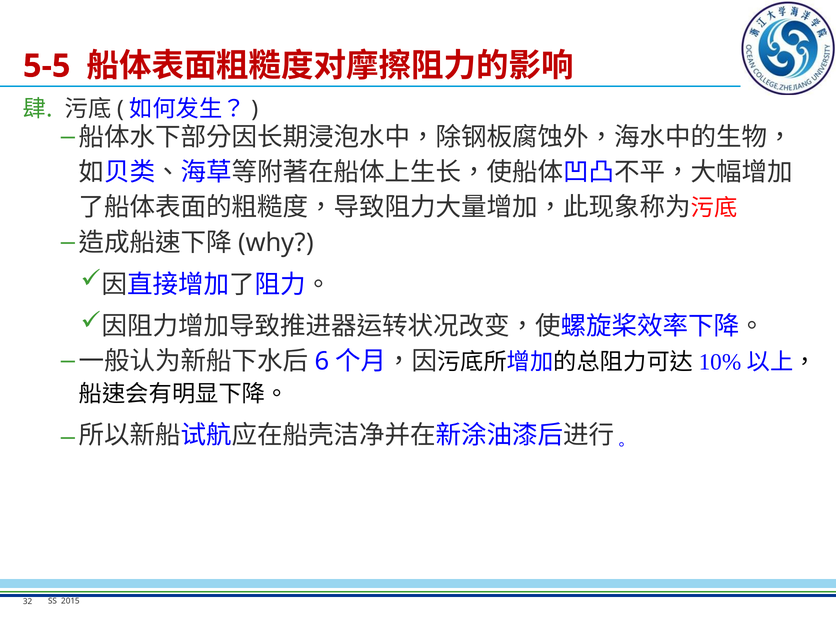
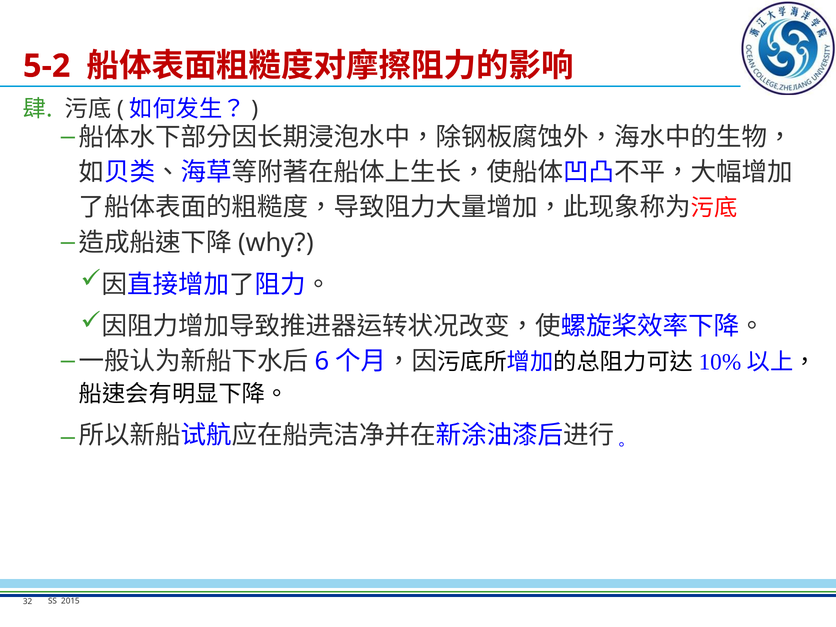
5-5: 5-5 -> 5-2 (47, 66)
